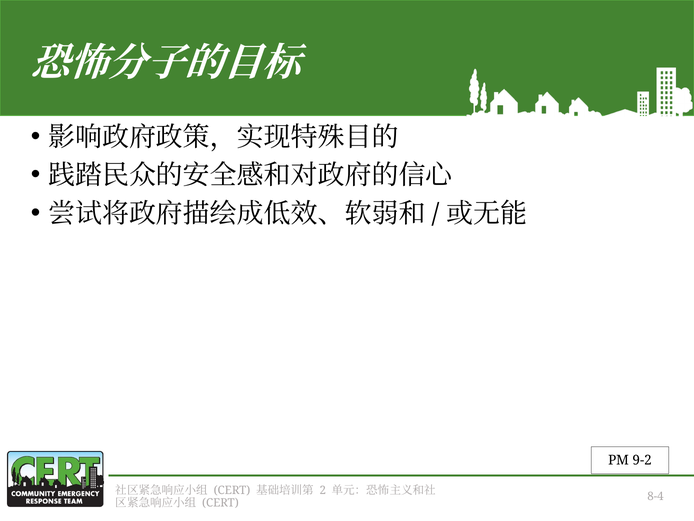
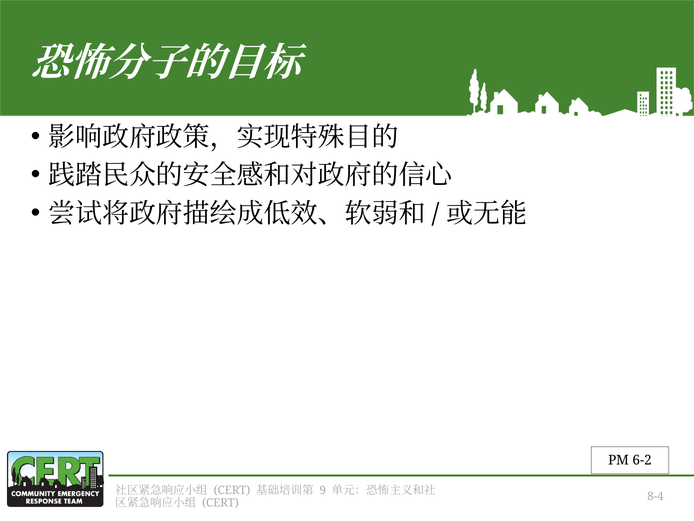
9-2: 9-2 -> 6-2 (642, 460)
2: 2 -> 9 (323, 490)
